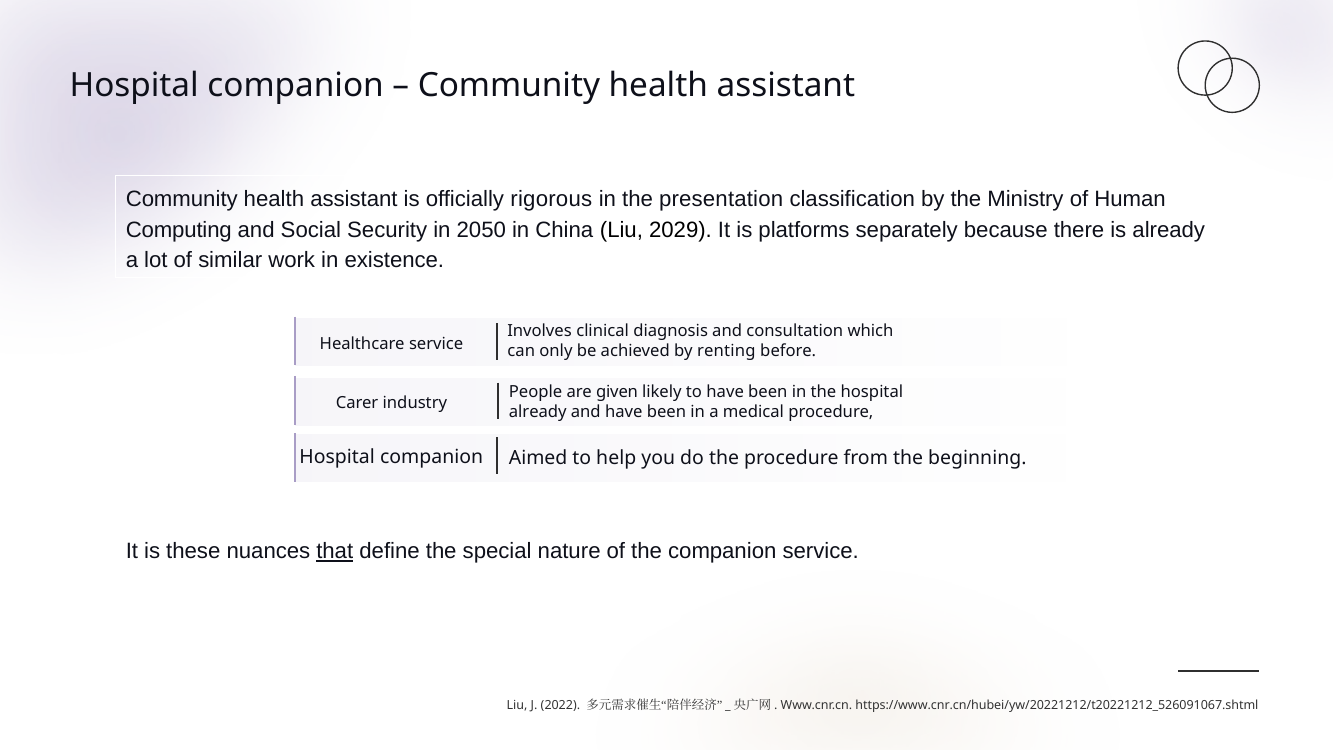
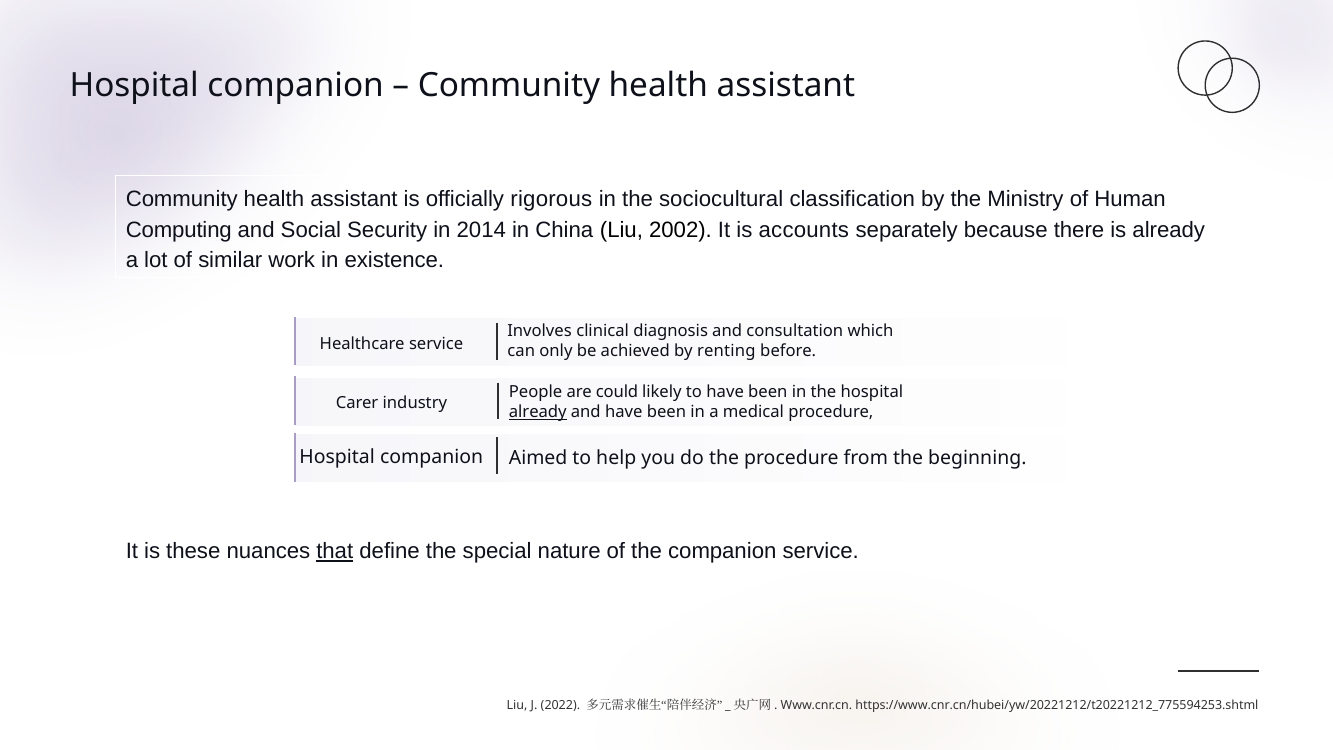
presentation: presentation -> sociocultural (721, 199)
2050: 2050 -> 2014 (481, 230)
2029: 2029 -> 2002 (680, 230)
platforms: platforms -> accounts (804, 230)
given: given -> could (617, 392)
already underline: none -> present (538, 412)
https://www.cnr.cn/hubei/yw/20221212/t20221212_526091067.shtml: https://www.cnr.cn/hubei/yw/20221212/t20221212_526091067.shtml -> https://www.cnr.cn/hubei/yw/20221212/t20221212_775594253.shtml (1057, 705)
